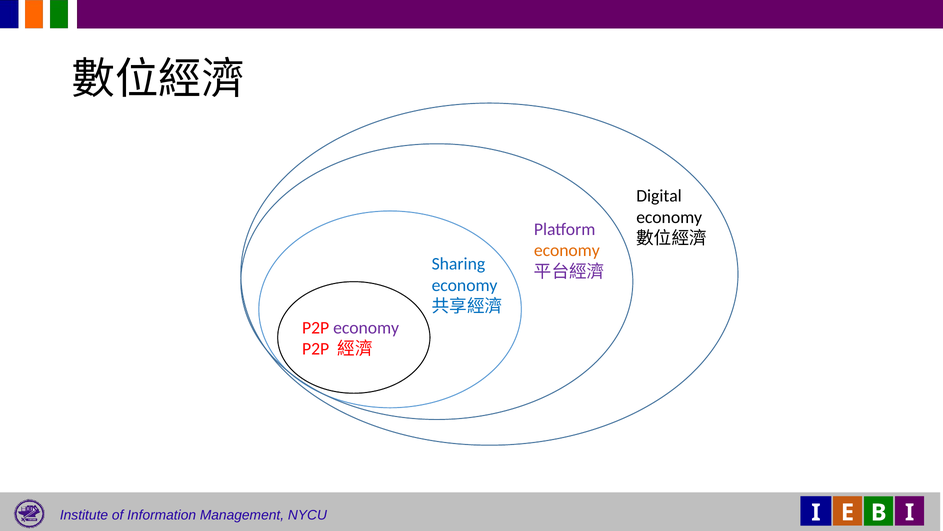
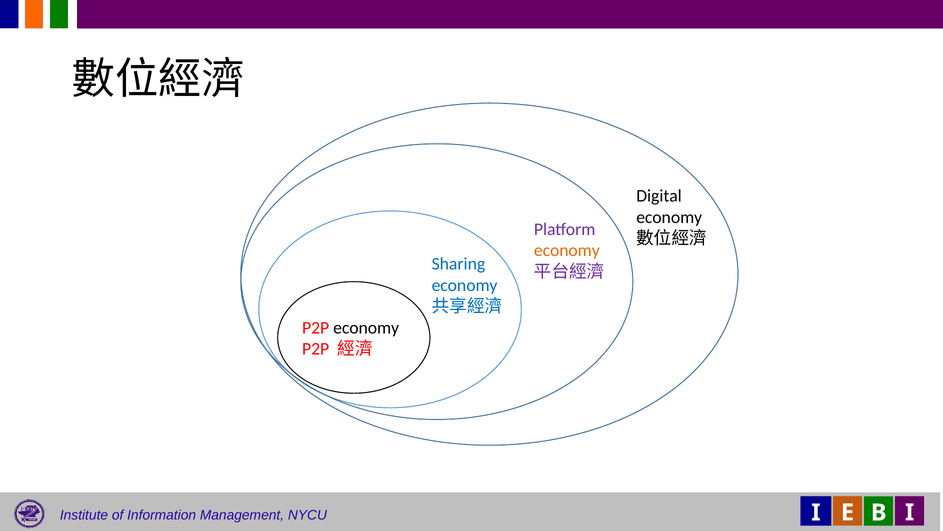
economy colour: purple -> black (366, 328)
